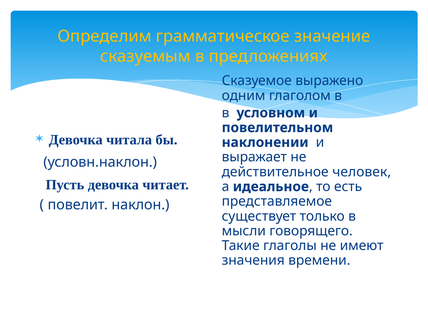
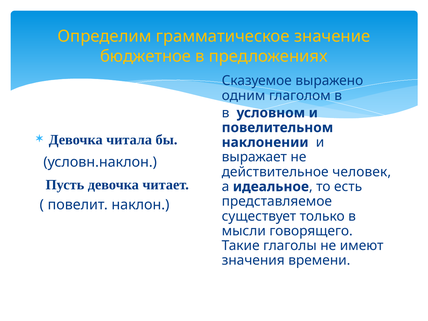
сказуемым: сказуемым -> бюджетное (146, 56)
